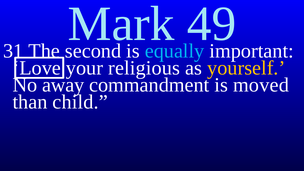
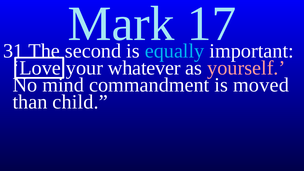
49: 49 -> 17 (212, 24)
religious: religious -> whatever (144, 68)
yourself colour: yellow -> pink (246, 68)
away: away -> mind (63, 85)
